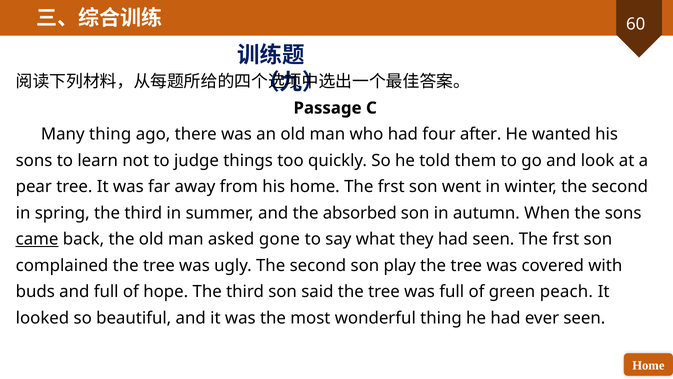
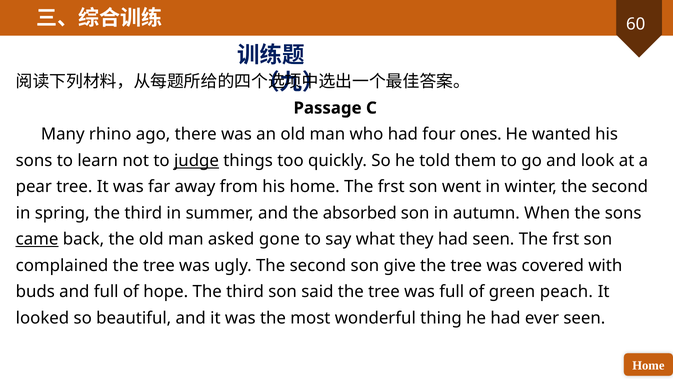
Many thing: thing -> rhino (110, 134)
after: after -> ones (481, 134)
judge underline: none -> present (196, 160)
play: play -> give (400, 265)
